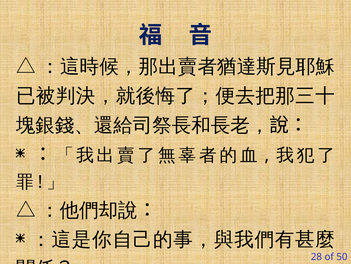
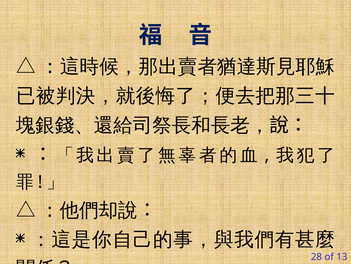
50: 50 -> 13 (342, 256)
